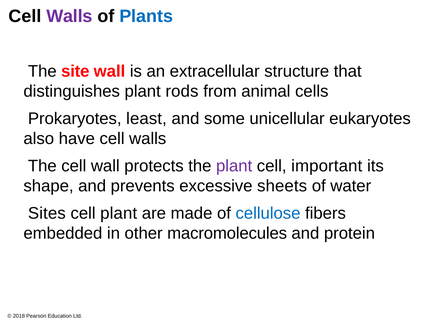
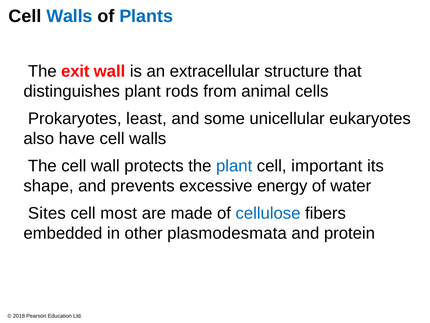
Walls colour: purple -> blue (69, 16)
site: site -> exit (75, 71)
plant colour: purple -> blue (234, 166)
sheets: sheets -> energy (282, 186)
cell plant: plant -> most (119, 213)
macromolecules: macromolecules -> plasmodesmata (227, 233)
